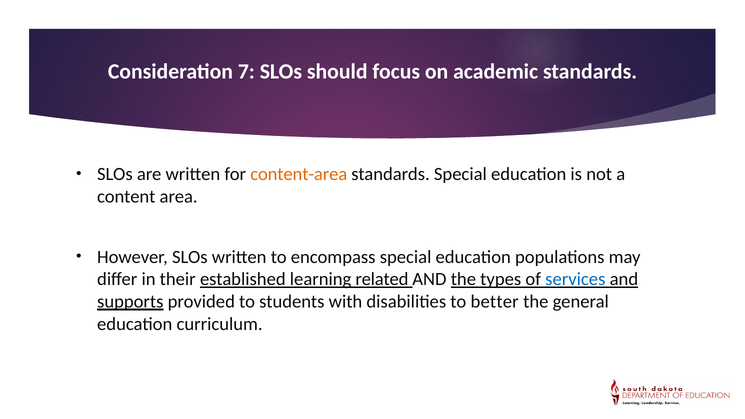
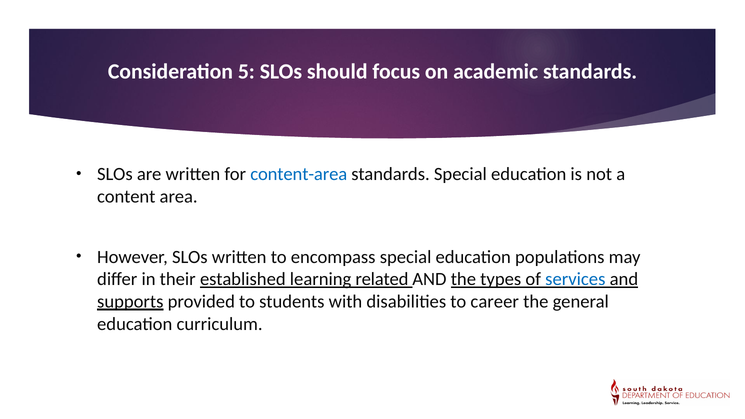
7: 7 -> 5 (246, 71)
content-area colour: orange -> blue (299, 174)
better: better -> career (495, 302)
